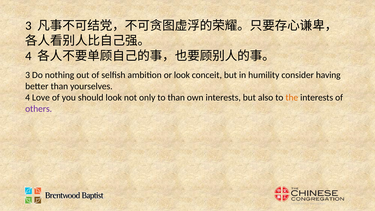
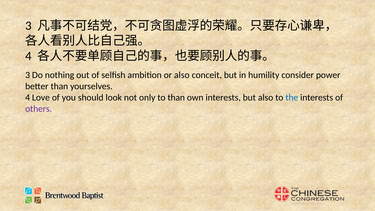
or look: look -> also (182, 75)
having: having -> power (328, 75)
the colour: orange -> blue (292, 98)
